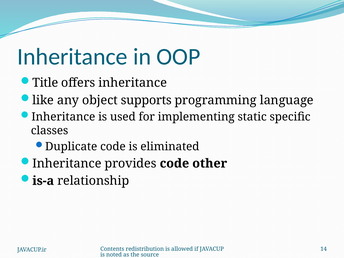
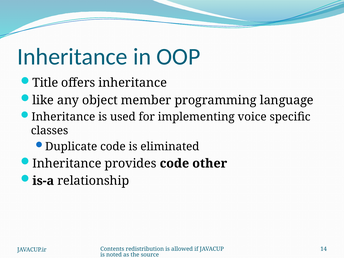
supports: supports -> member (146, 100)
static: static -> voice (252, 117)
